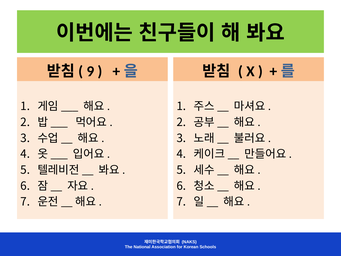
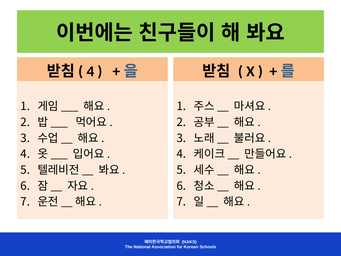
9: 9 -> 4 (90, 71)
